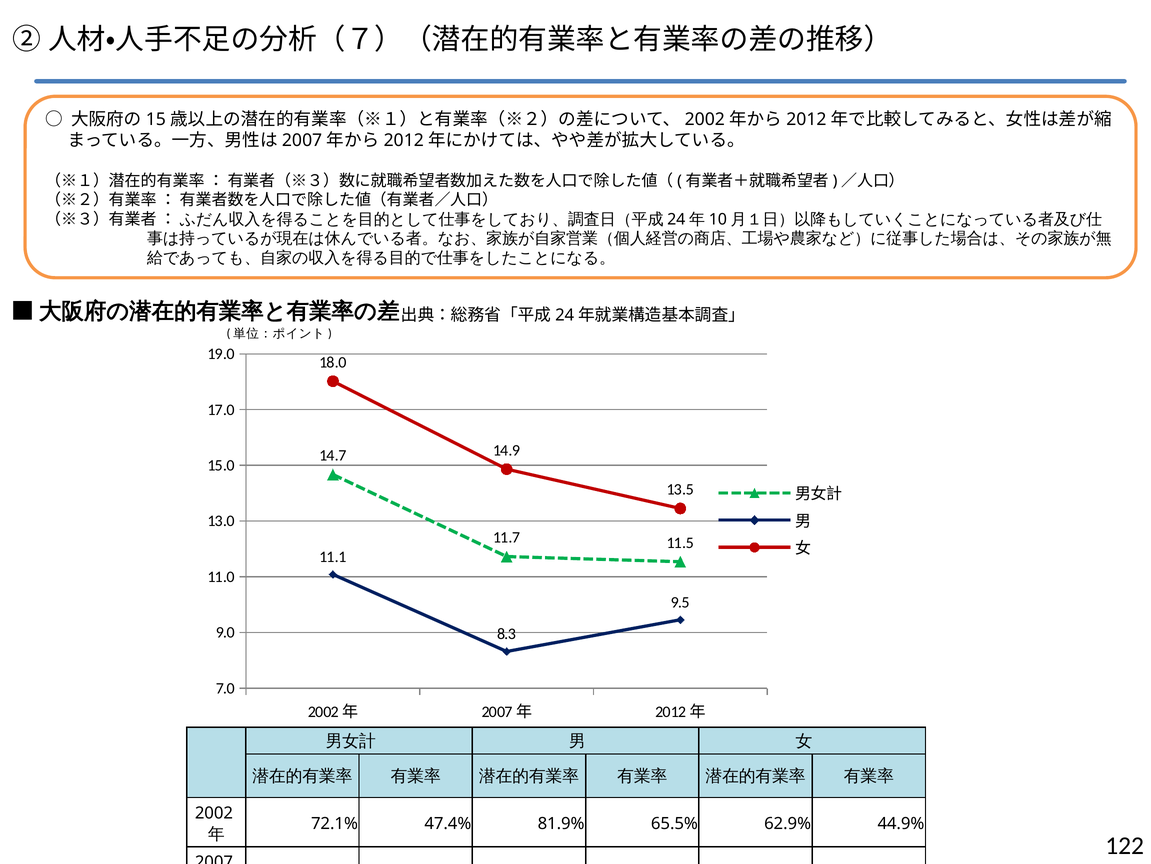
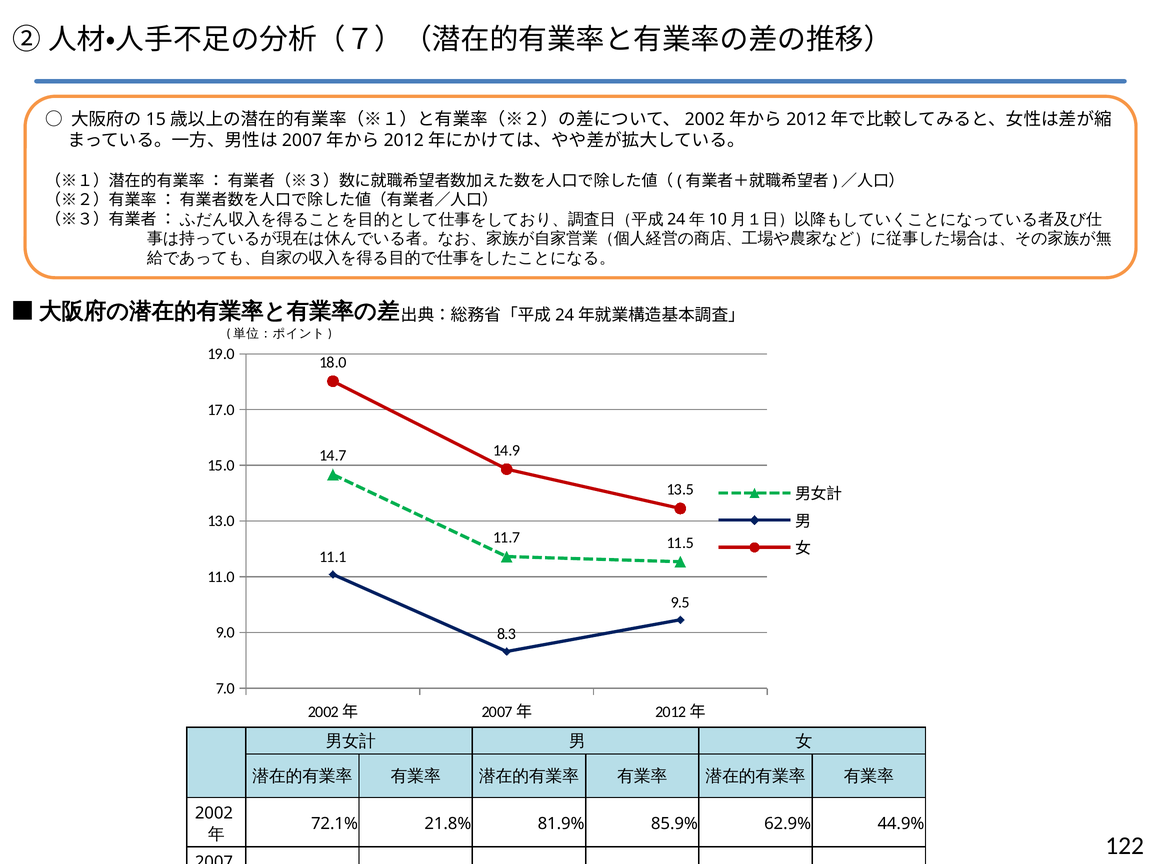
47.4%: 47.4% -> 21.8% (448, 823)
65.5%: 65.5% -> 85.9% (674, 823)
